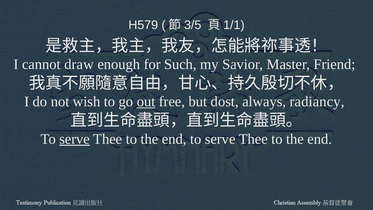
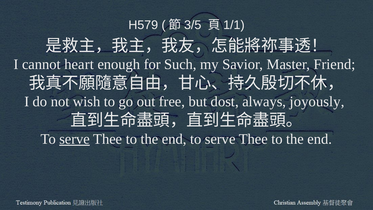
draw: draw -> heart (79, 64)
out underline: present -> none (146, 102)
radiancy: radiancy -> joyously (317, 102)
